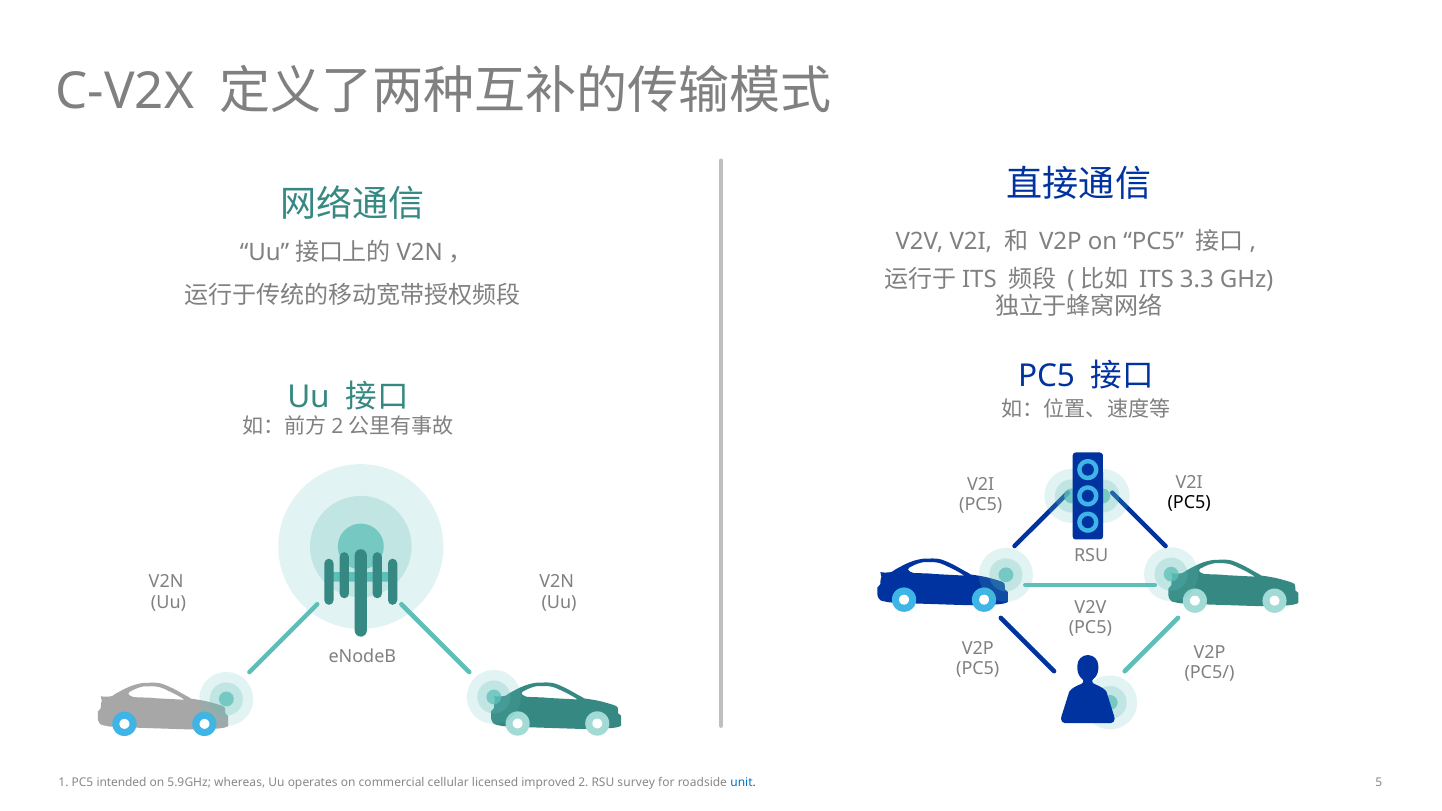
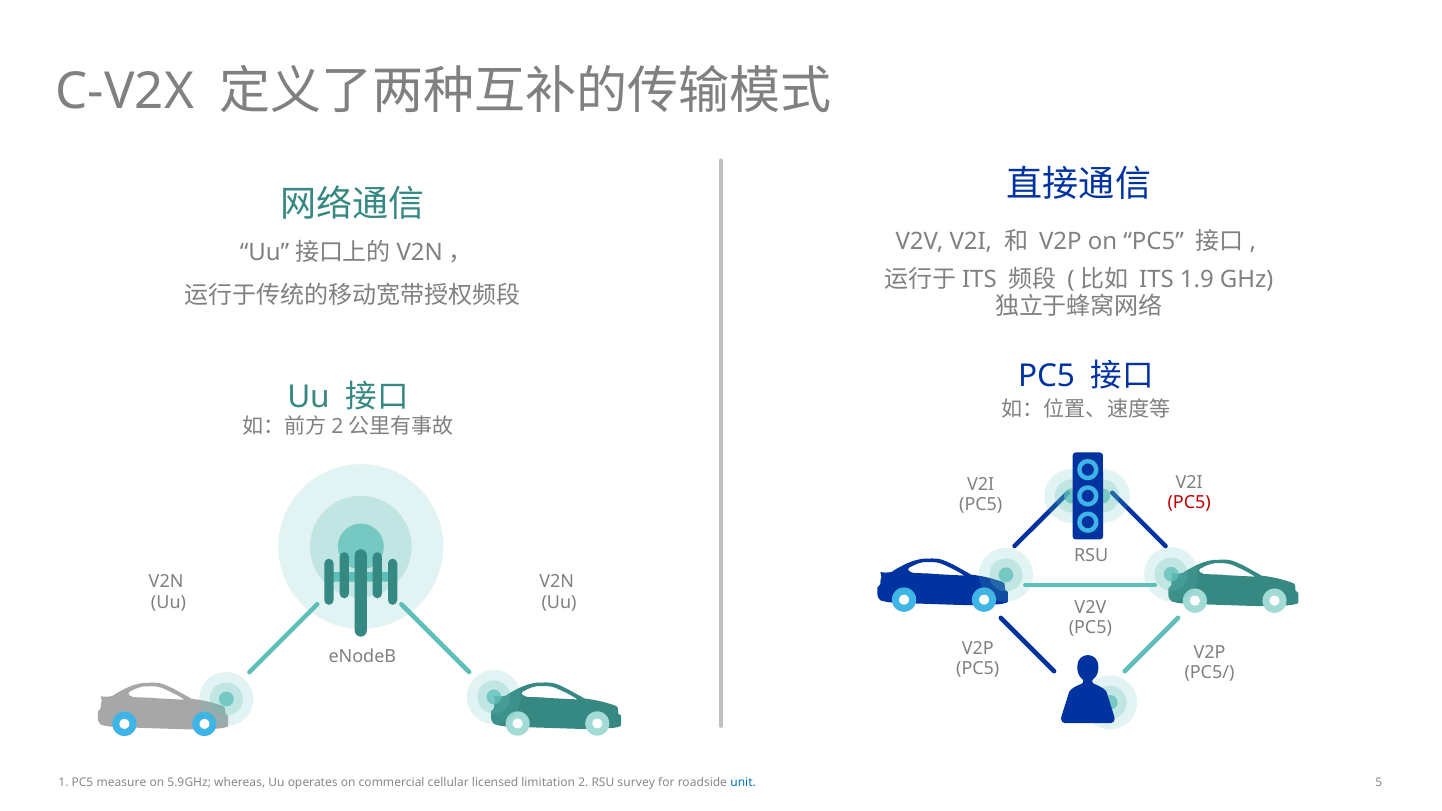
3.3: 3.3 -> 1.9 (1197, 280)
PC5 colour: black -> red (1189, 503)
intended: intended -> measure (121, 783)
improved: improved -> limitation (548, 783)
